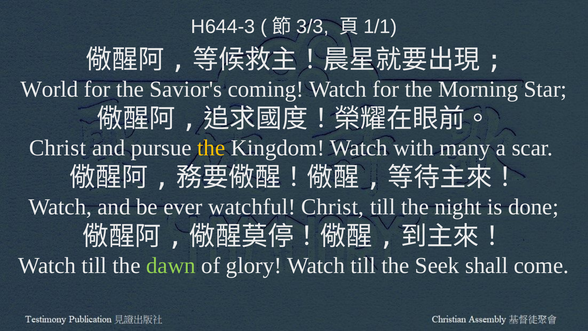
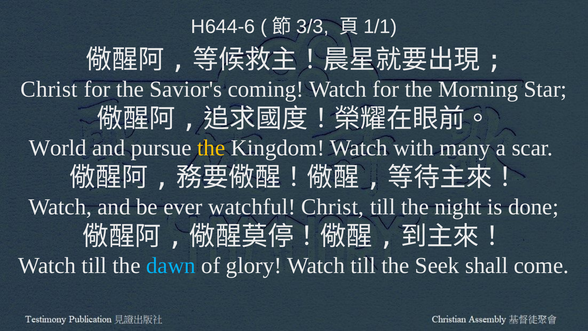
H644-3: H644-3 -> H644-6 (223, 27)
World: World -> Christ (49, 89)
Christ: Christ -> World (58, 148)
dawn colour: light green -> light blue (171, 266)
